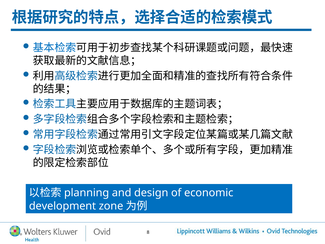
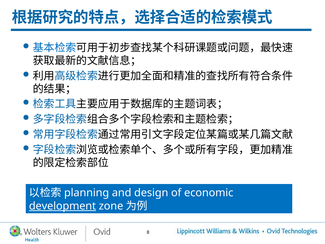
development underline: none -> present (62, 206)
